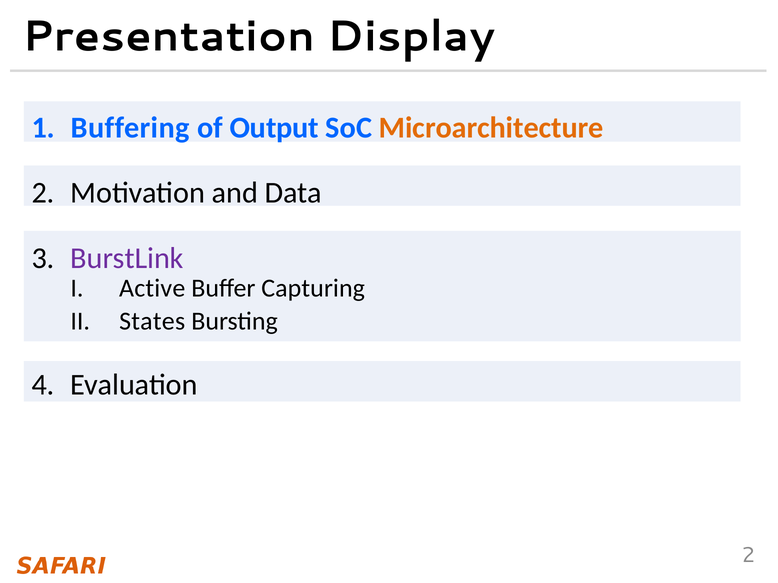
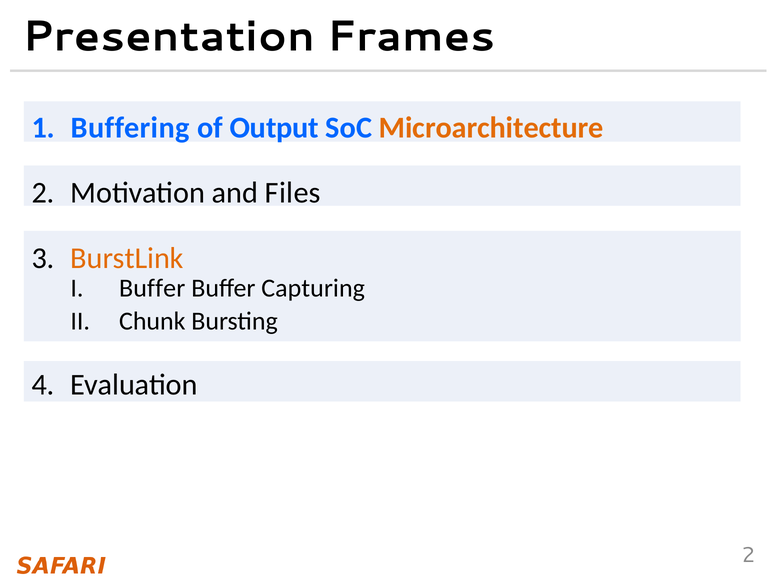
Display: Display -> Frames (411, 37)
Data: Data -> Files (293, 193)
BurstLink colour: purple -> orange (127, 258)
Active: Active -> Buffer (152, 288)
States: States -> Chunk (152, 322)
